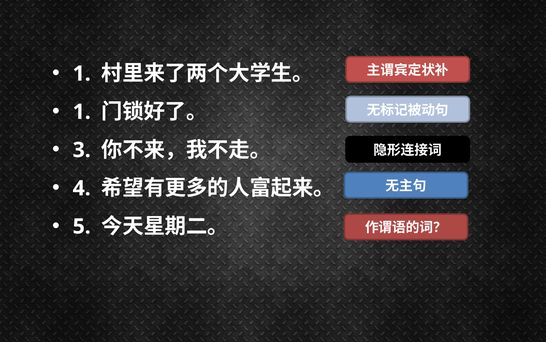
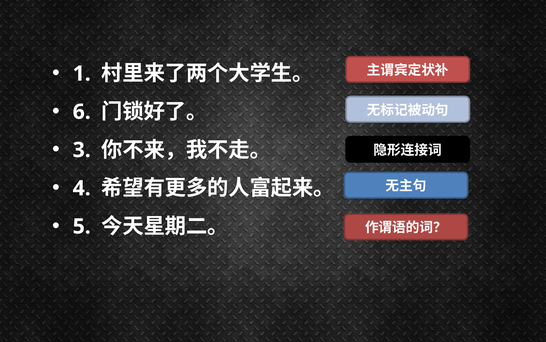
1: 1 -> 6 (82, 112)
